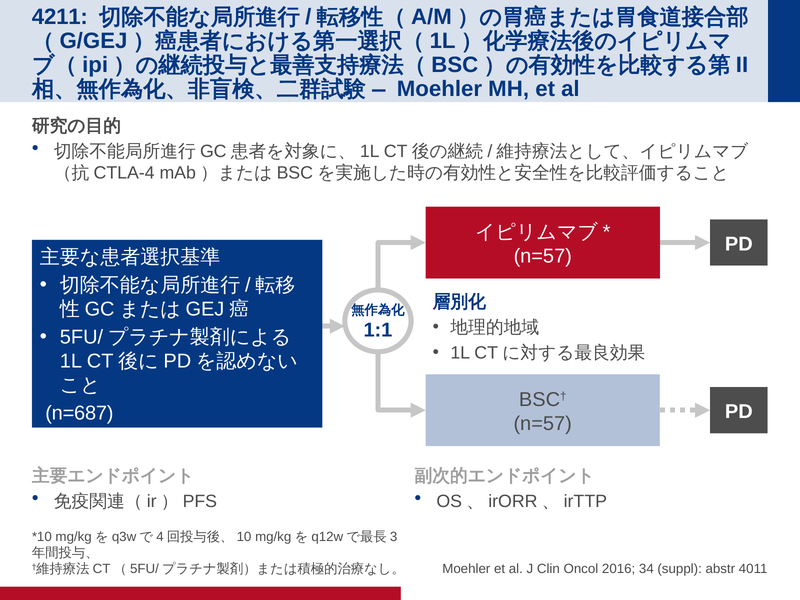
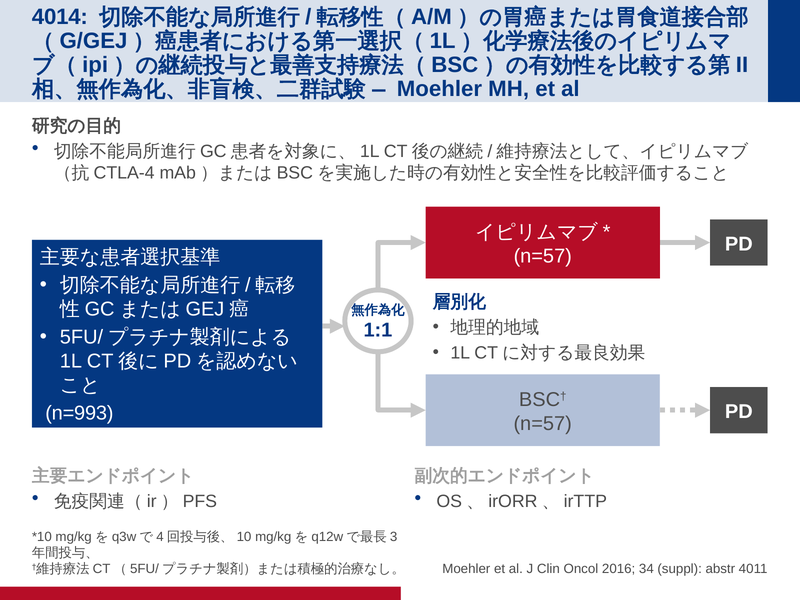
4211: 4211 -> 4014 (60, 17)
n=687: n=687 -> n=993 (79, 413)
